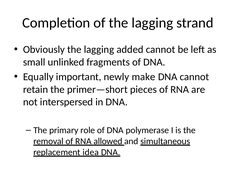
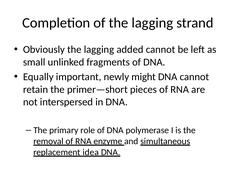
make: make -> might (144, 77)
allowed: allowed -> enzyme (108, 141)
